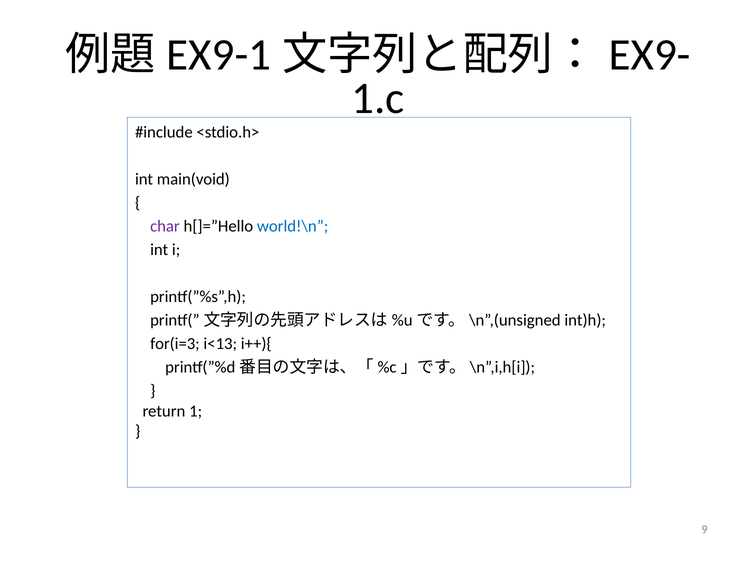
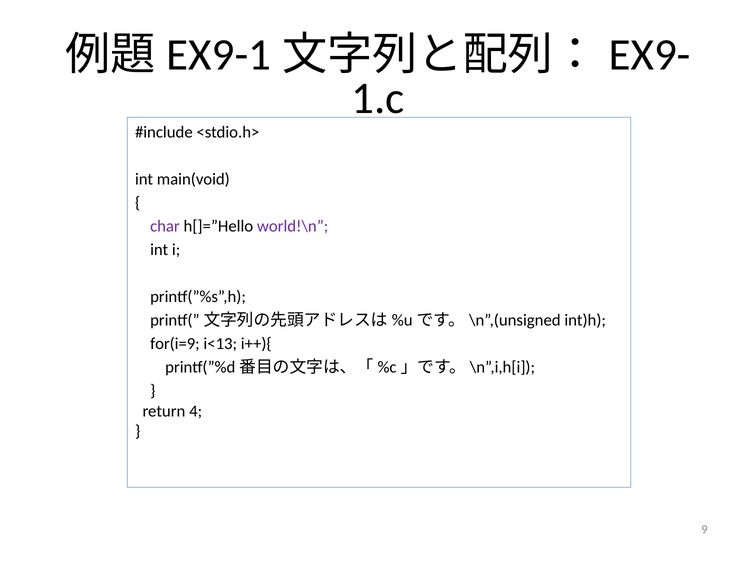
world!\n colour: blue -> purple (293, 226)
for(i=3: for(i=3 -> for(i=9 (175, 344)
1: 1 -> 4 (196, 411)
